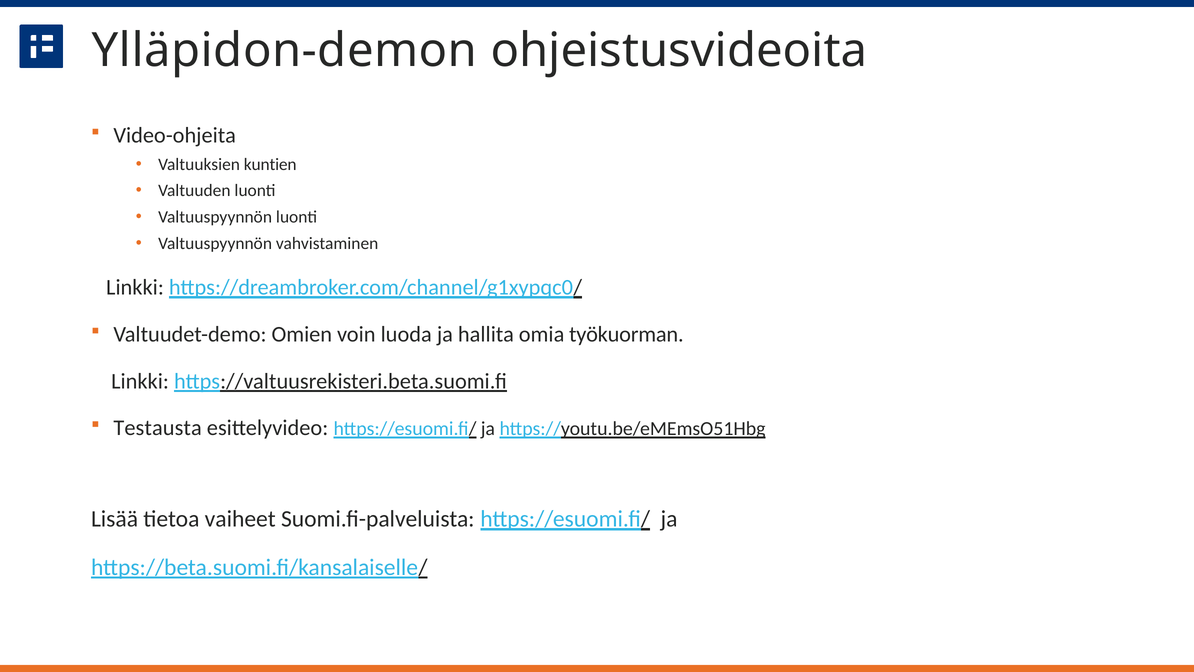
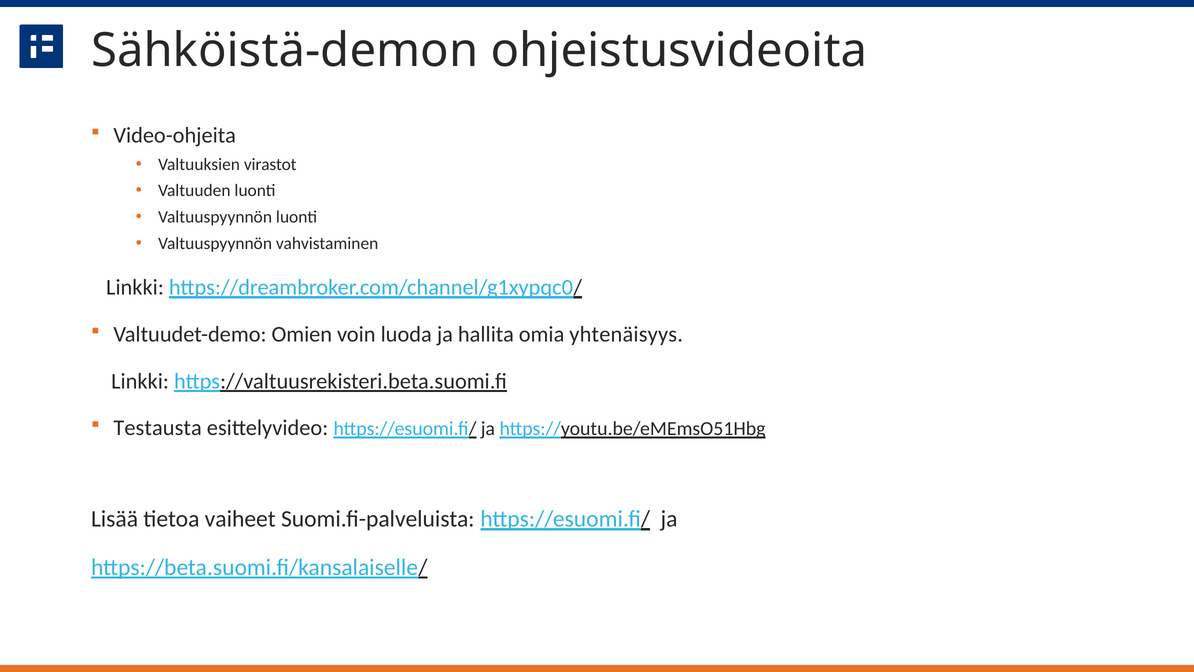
Ylläpidon-demon: Ylläpidon-demon -> Sähköistä-demon (285, 50)
kuntien: kuntien -> virastot (270, 164)
työkuorman: työkuorman -> yhtenäisyys (626, 334)
